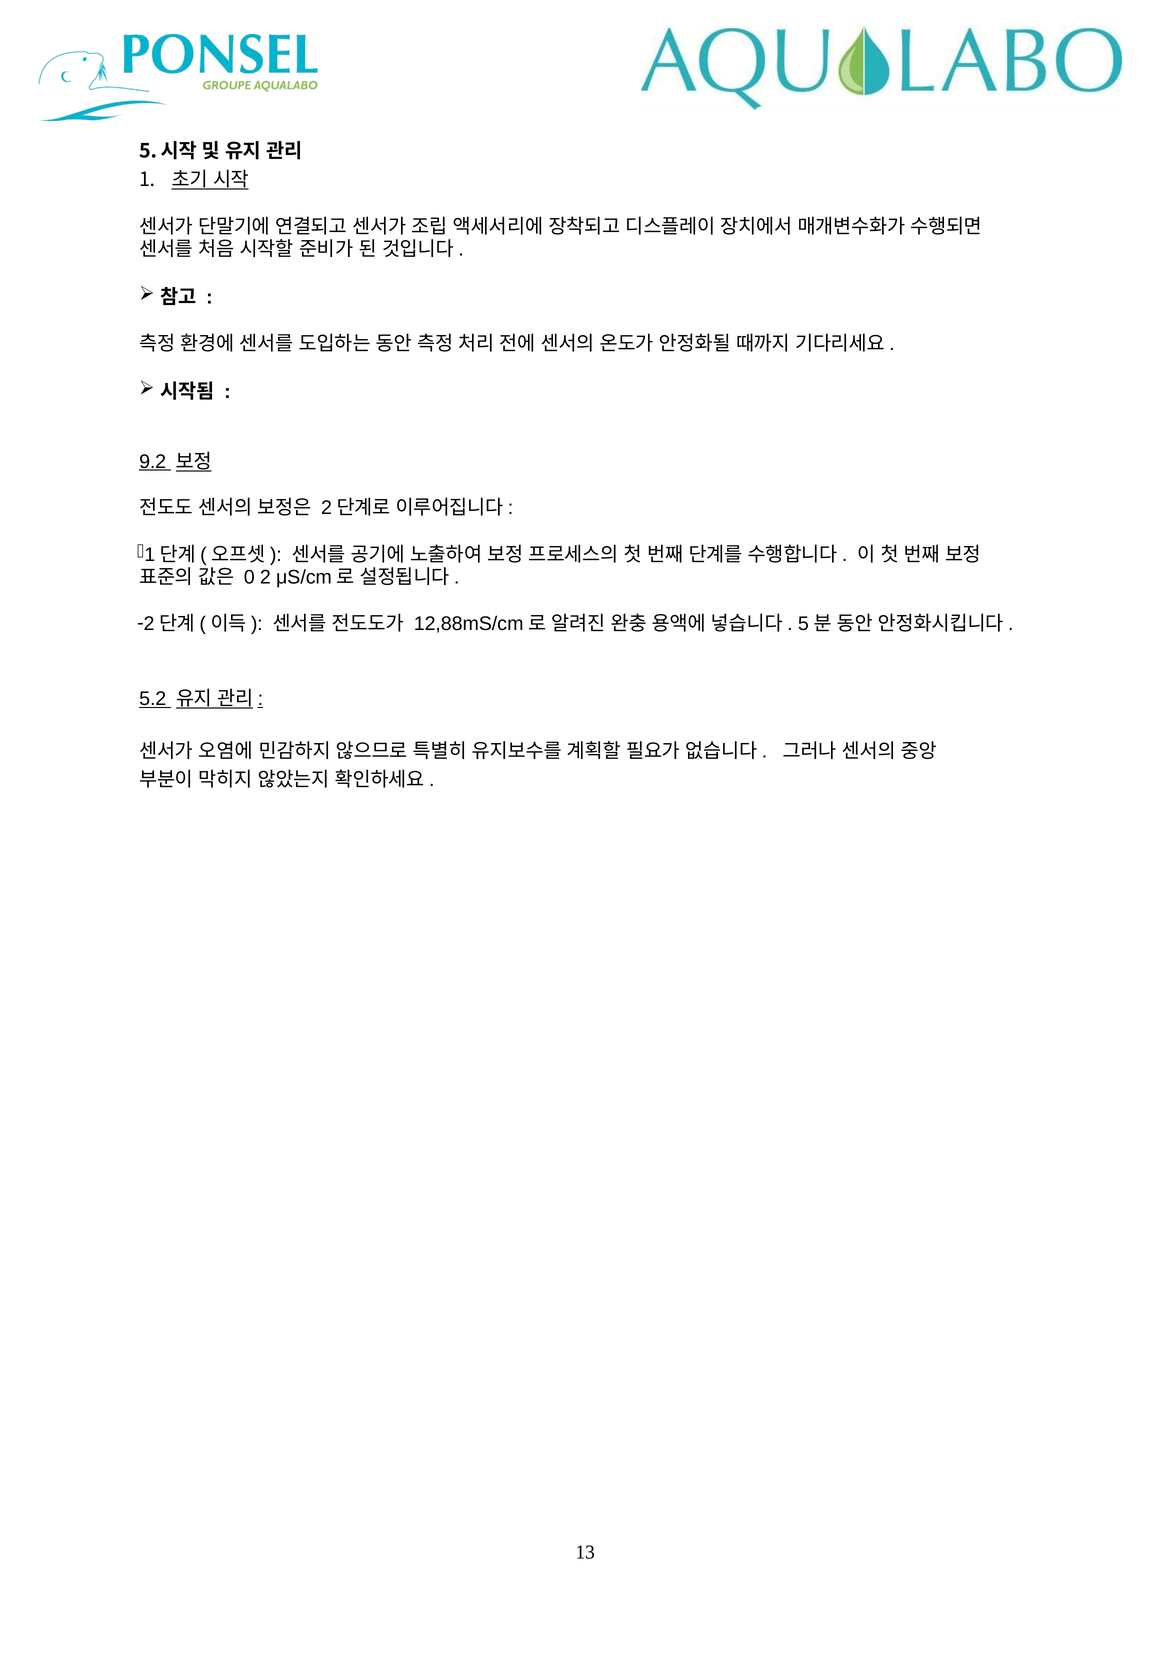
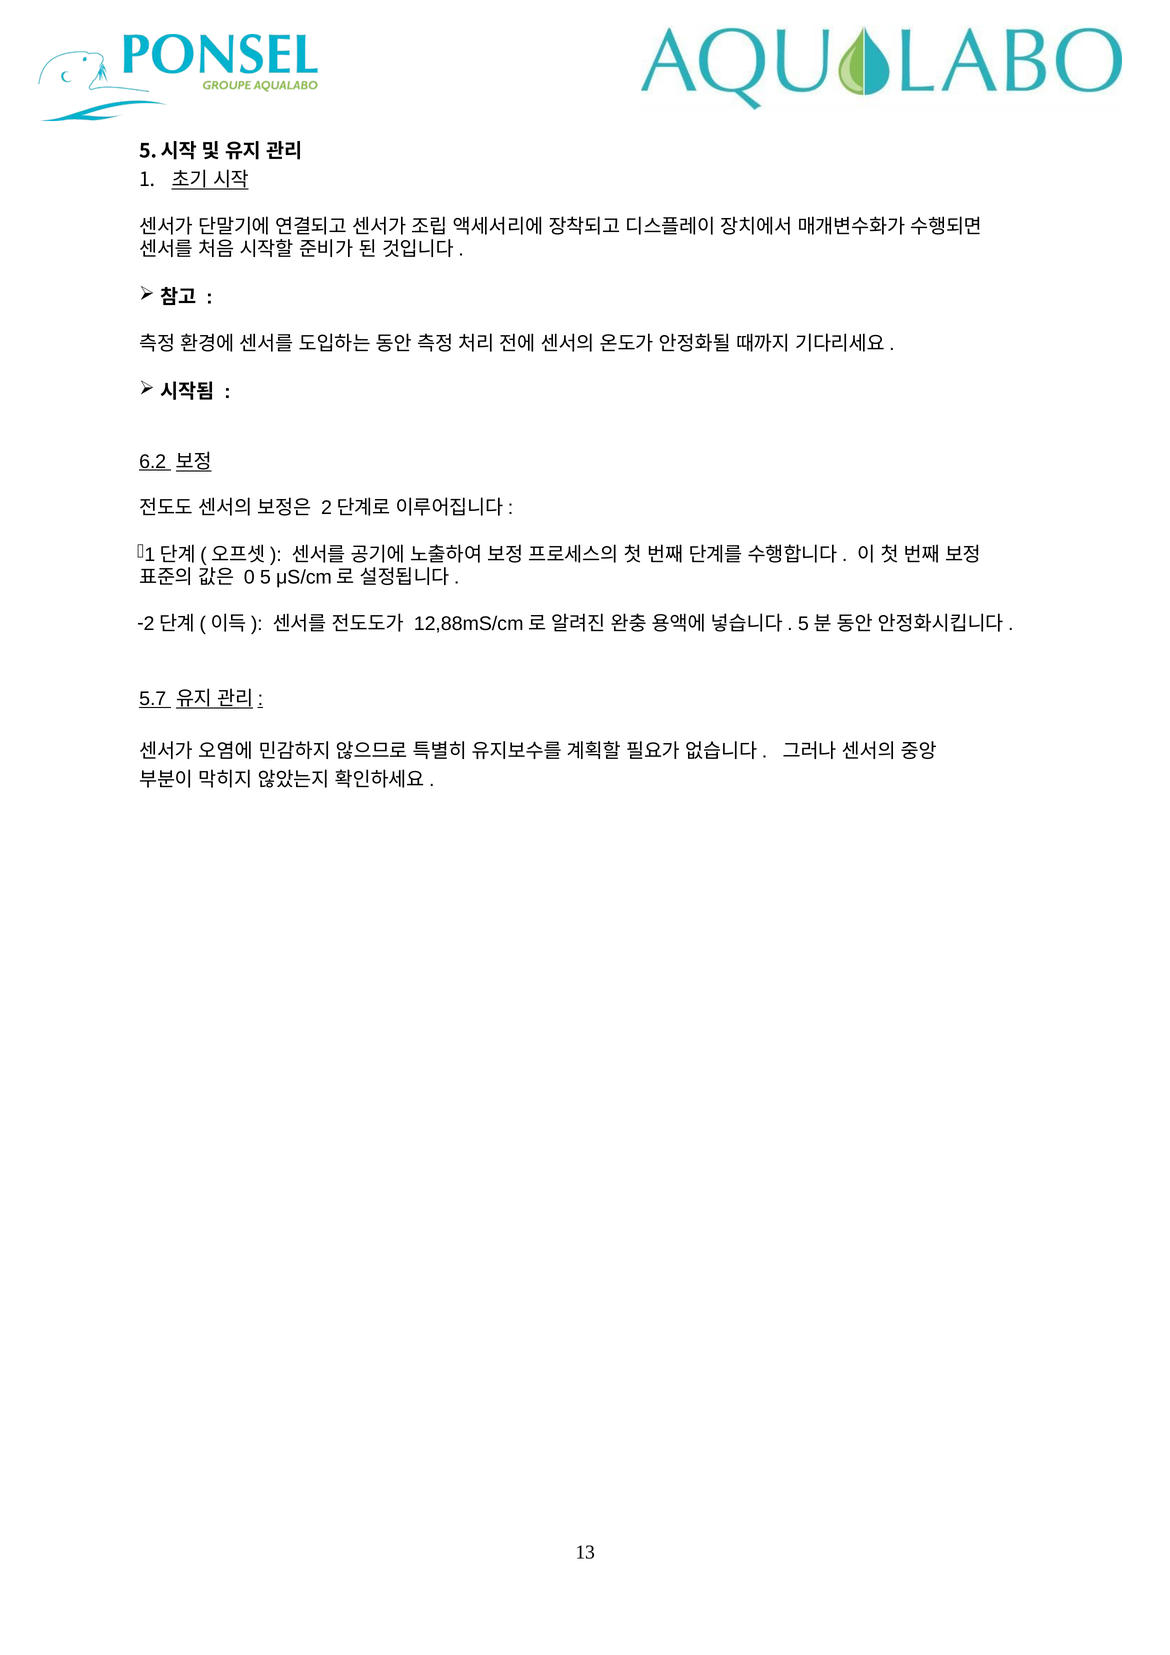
9.2: 9.2 -> 6.2 (153, 462)
2: 2 -> 5 (265, 577)
5.2: 5.2 -> 5.7 (153, 699)
